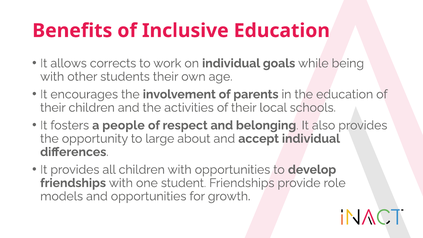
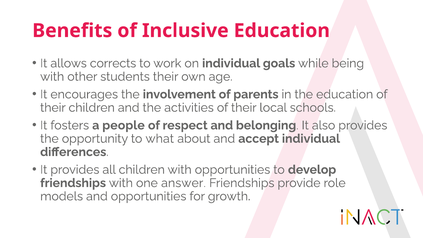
large: large -> what (160, 139)
student: student -> answer (183, 183)
